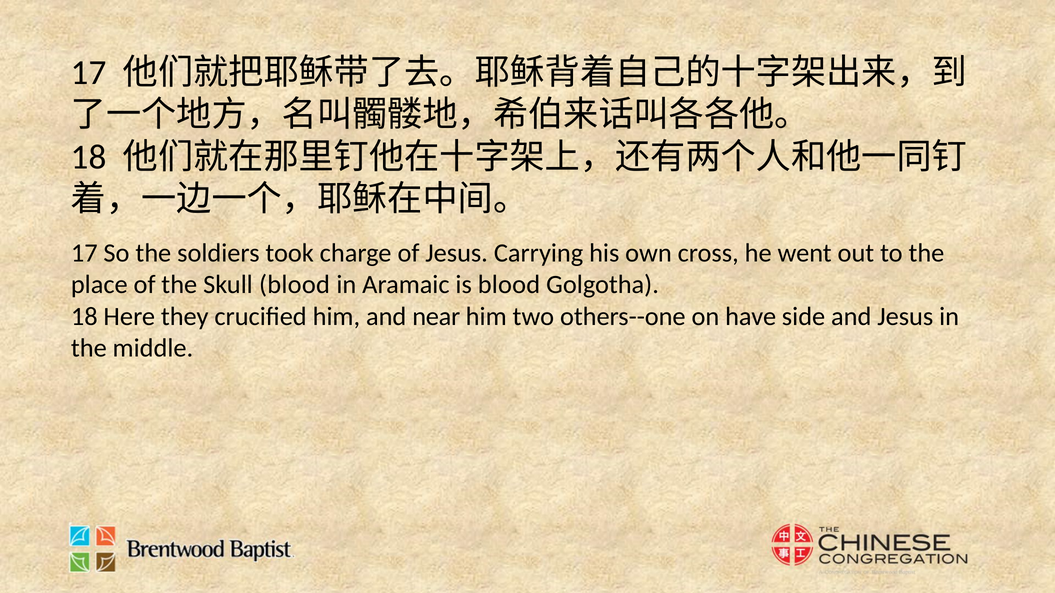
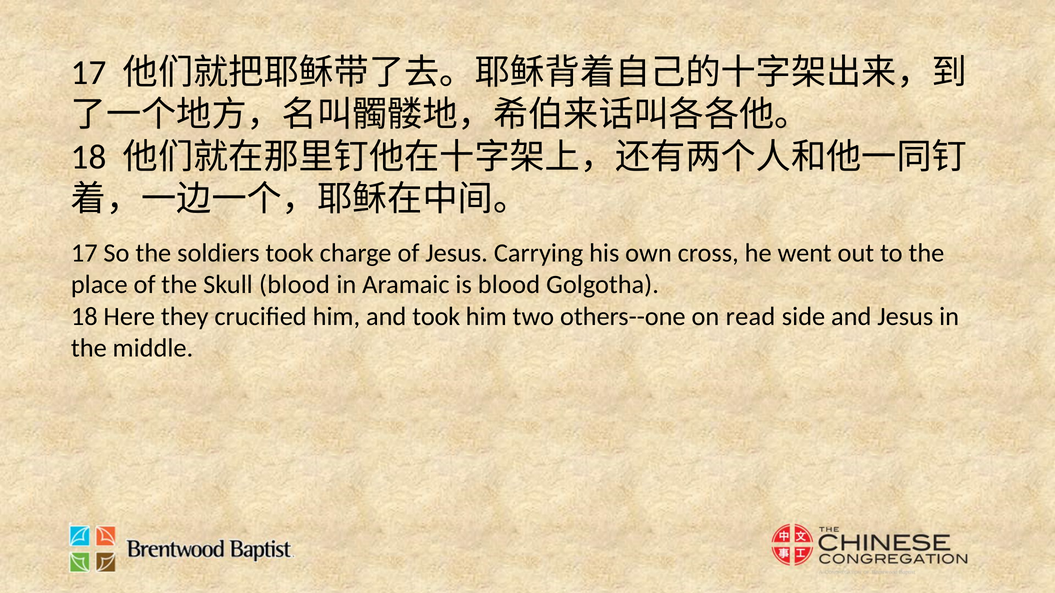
and near: near -> took (436, 317)
have: have -> read (750, 317)
